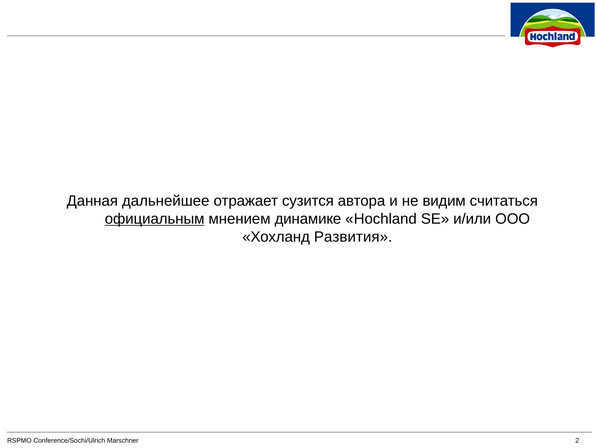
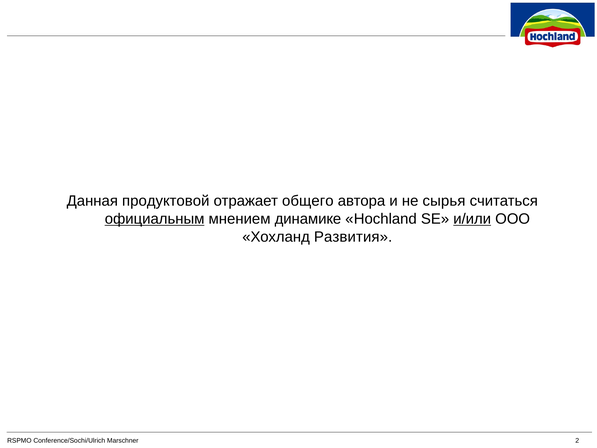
дальнейшее: дальнейшее -> продуктовой (166, 201)
сузится: сузится -> общего (308, 201)
видим: видим -> сырья (444, 201)
и/или underline: none -> present (472, 219)
